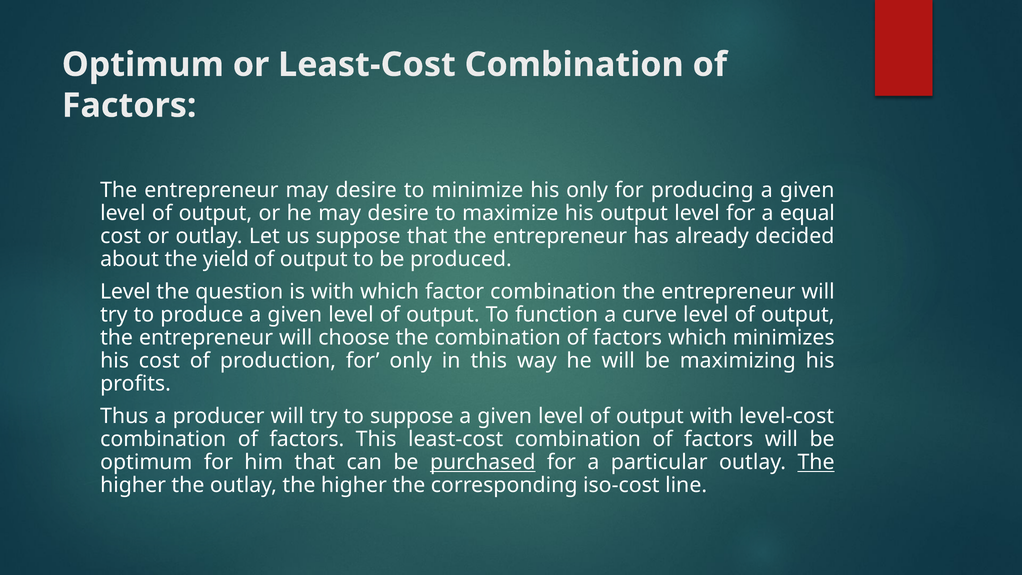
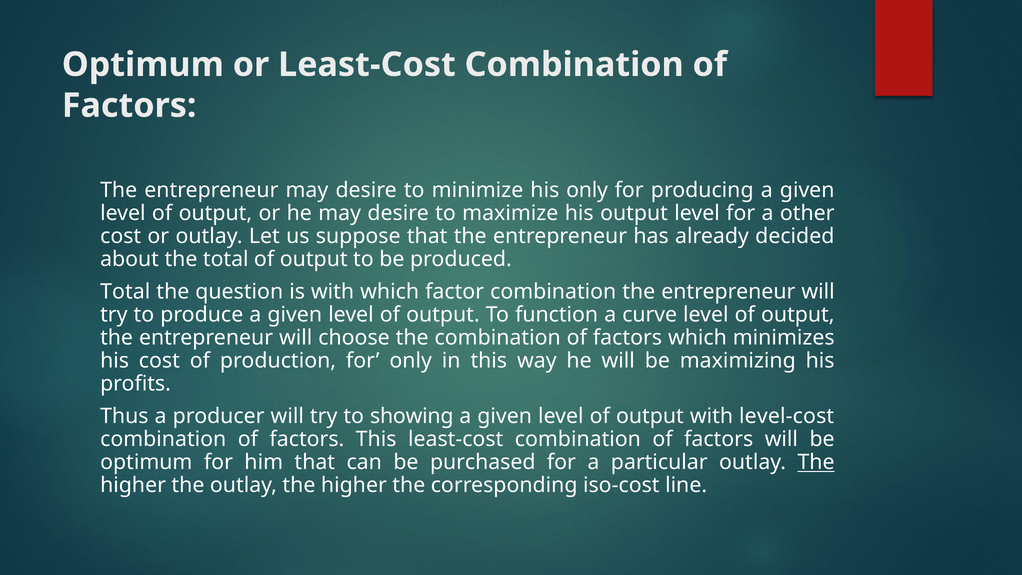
equal: equal -> other (807, 213)
the yield: yield -> total (226, 259)
Level: Level -> Total (125, 292)
to suppose: suppose -> showing (412, 416)
purchased underline: present -> none (483, 462)
